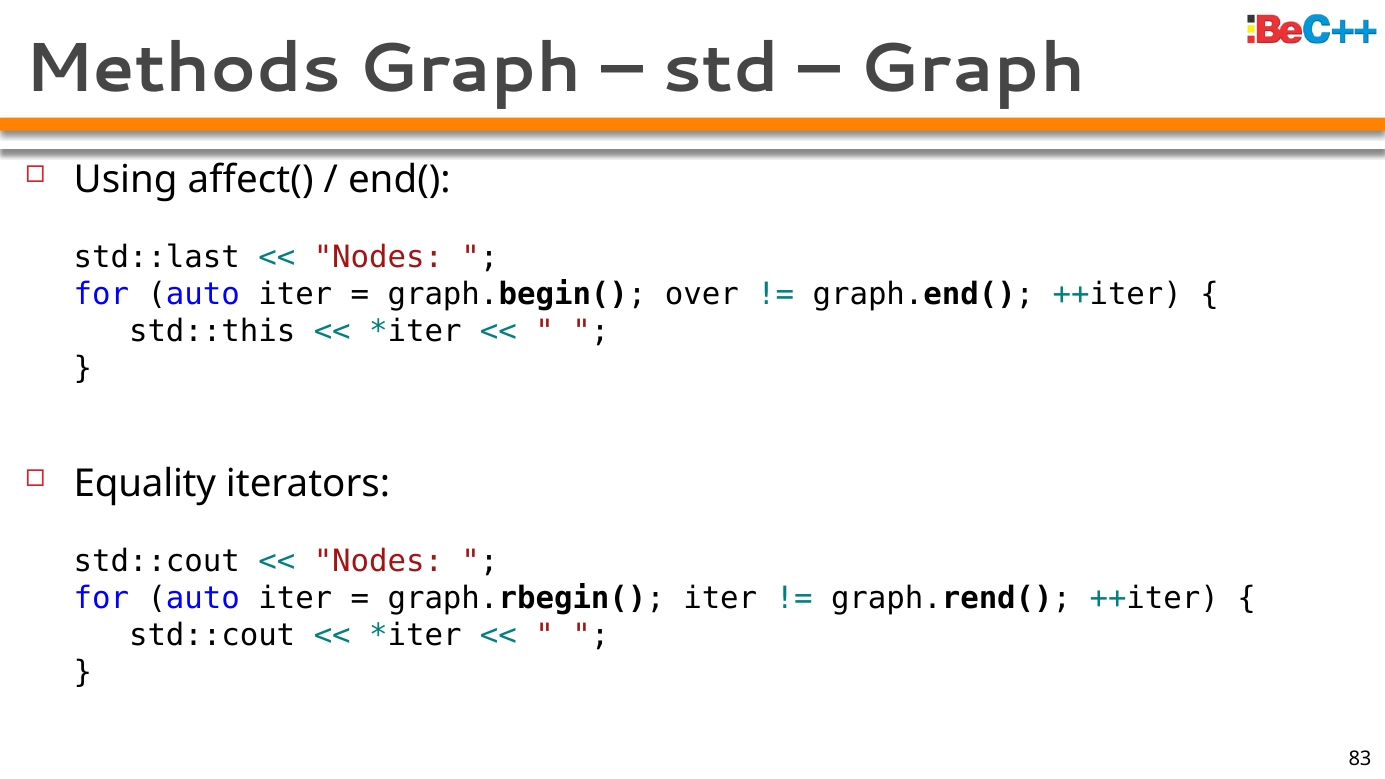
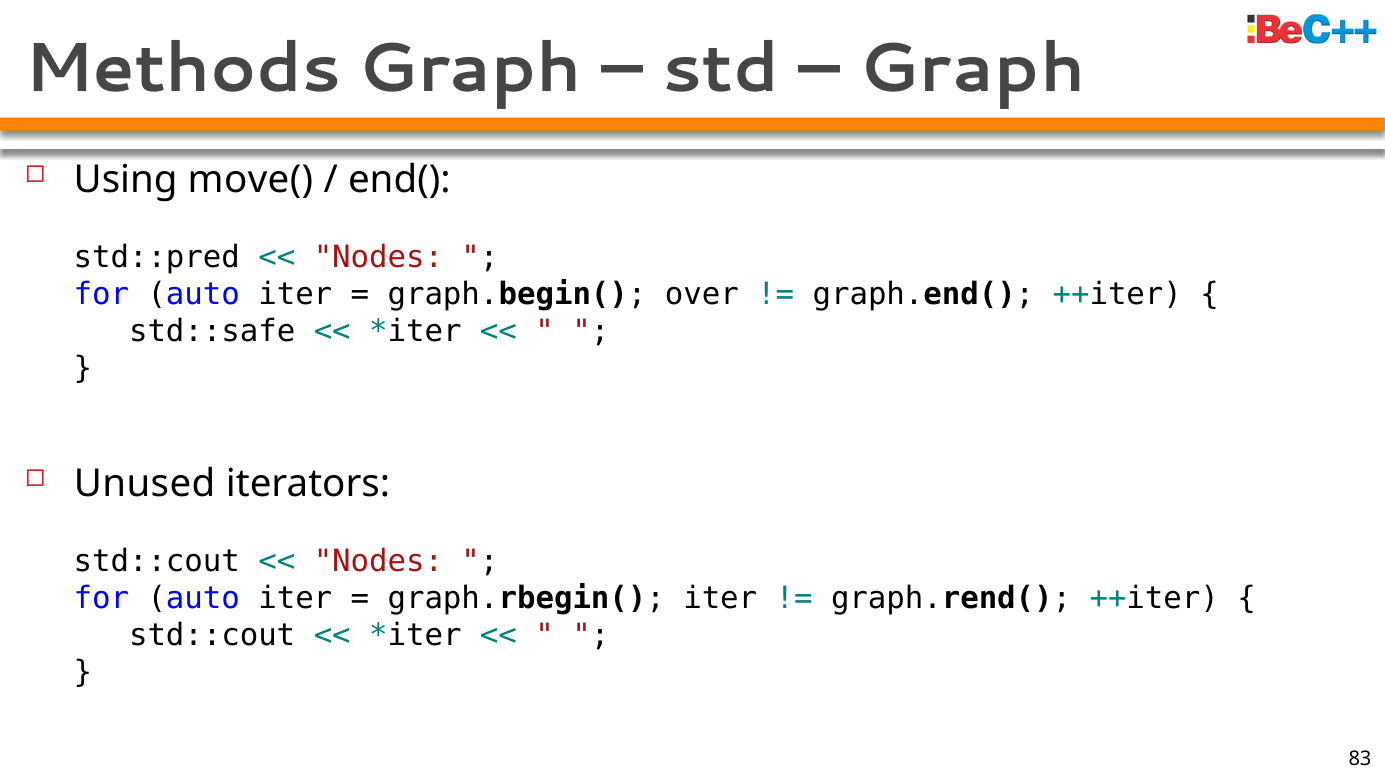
affect(: affect( -> move( (250, 180)
std::last: std::last -> std::pred (157, 258)
std::this: std::this -> std::safe (212, 331)
Equality: Equality -> Unused (145, 484)
